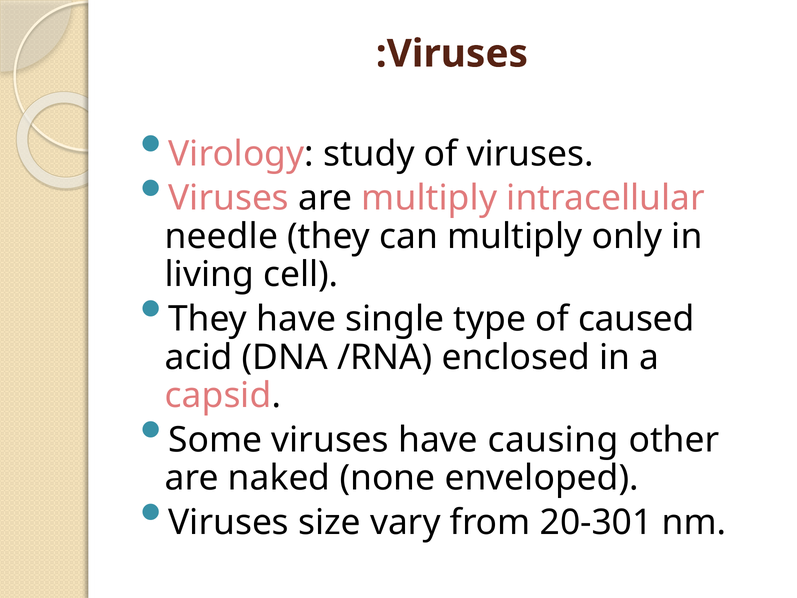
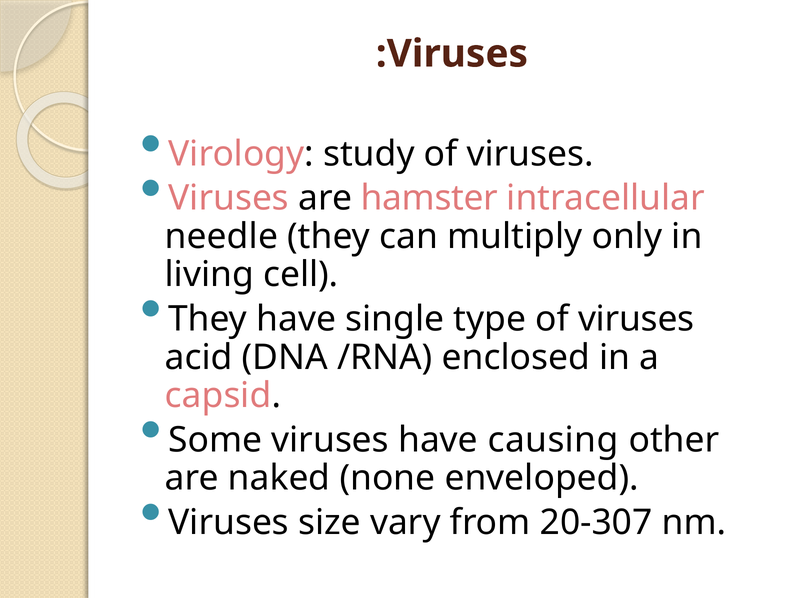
are multiply: multiply -> hamster (429, 198)
type of caused: caused -> viruses (636, 319)
20-301: 20-301 -> 20-307 (596, 522)
